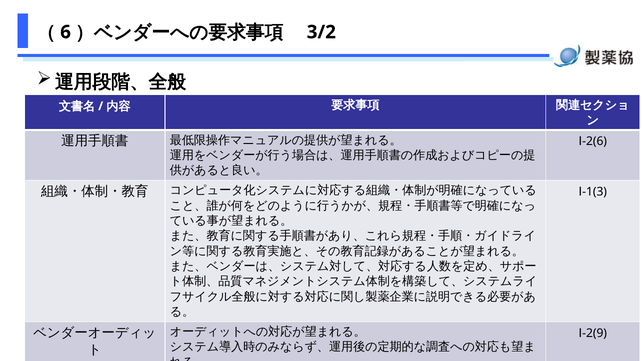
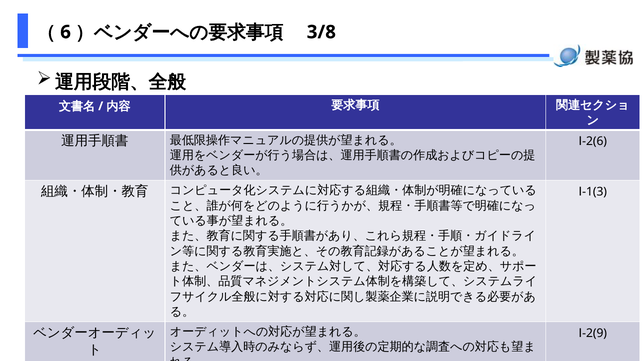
3/2: 3/2 -> 3/8 (321, 32)
